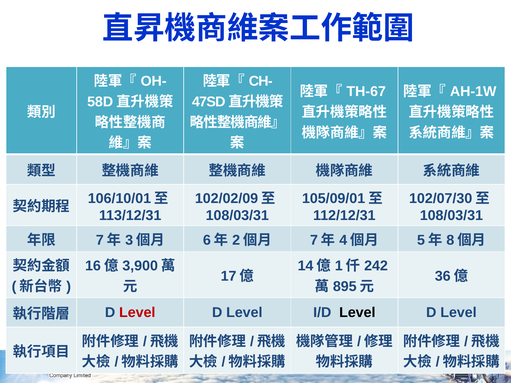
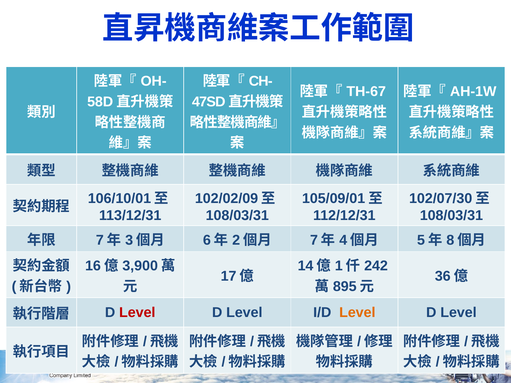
Level colour: black -> orange (357, 313)
